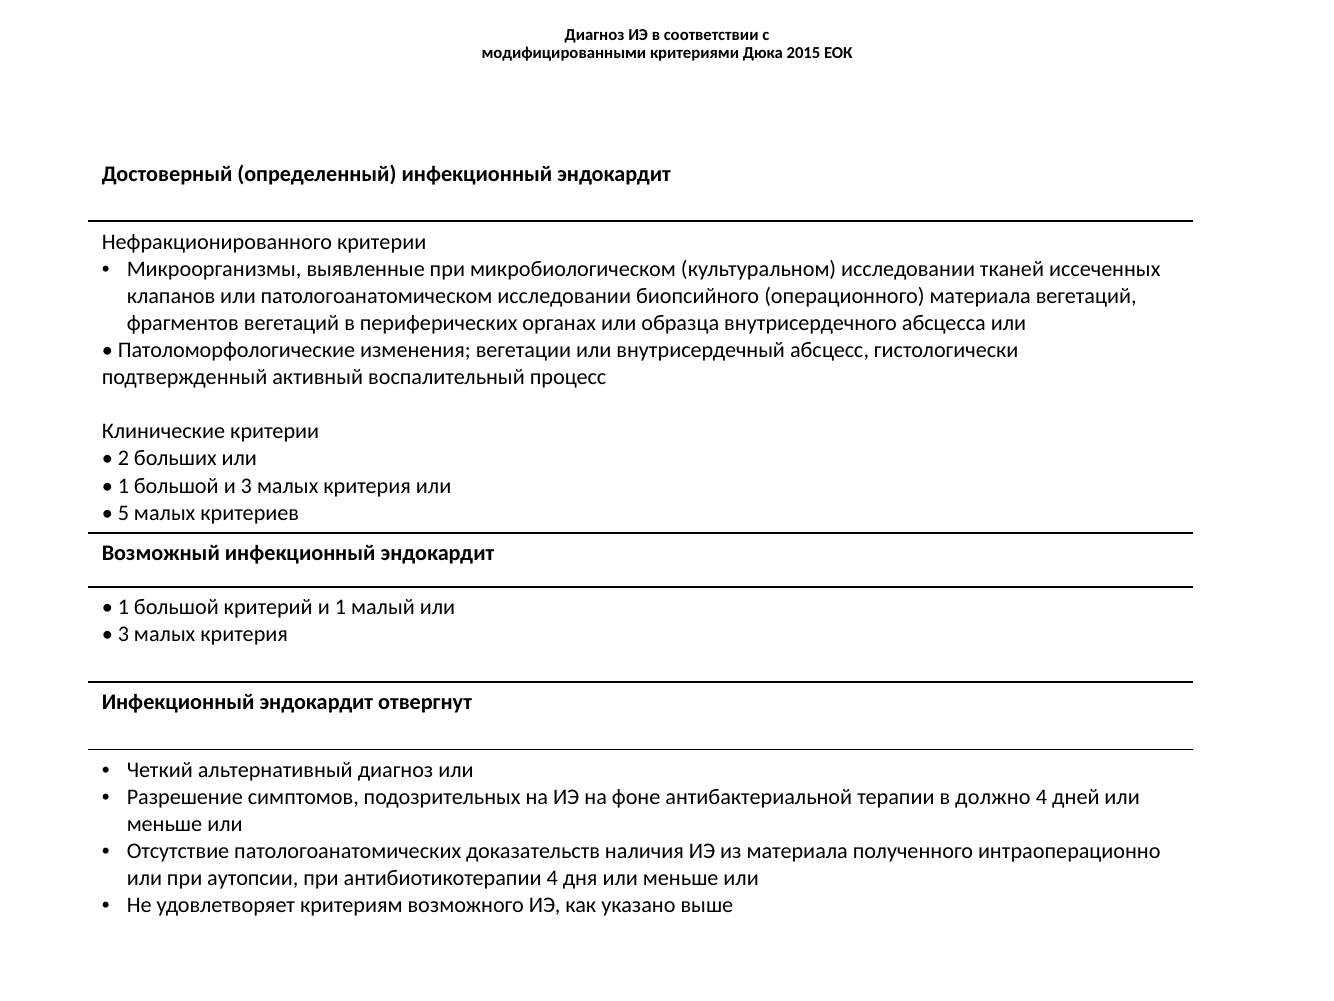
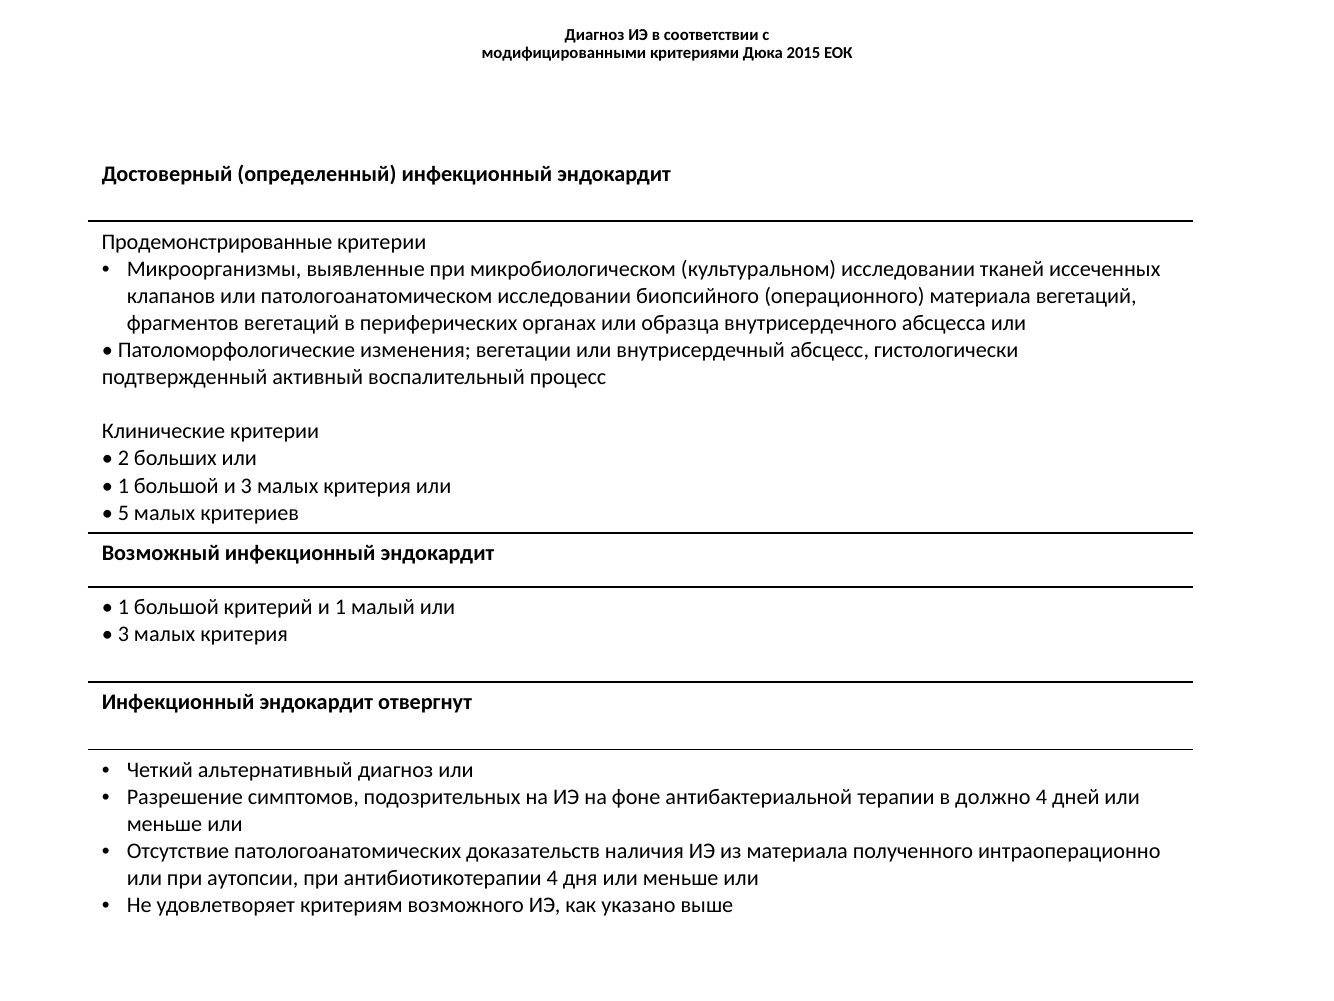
Нефракционированного: Нефракционированного -> Продемонстрированные (217, 242)
